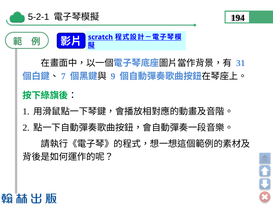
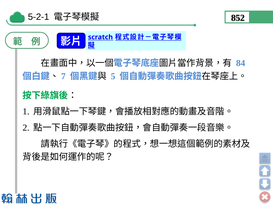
194: 194 -> 852 (238, 18)
31: 31 -> 84 (241, 63)
9: 9 -> 5 (113, 76)
